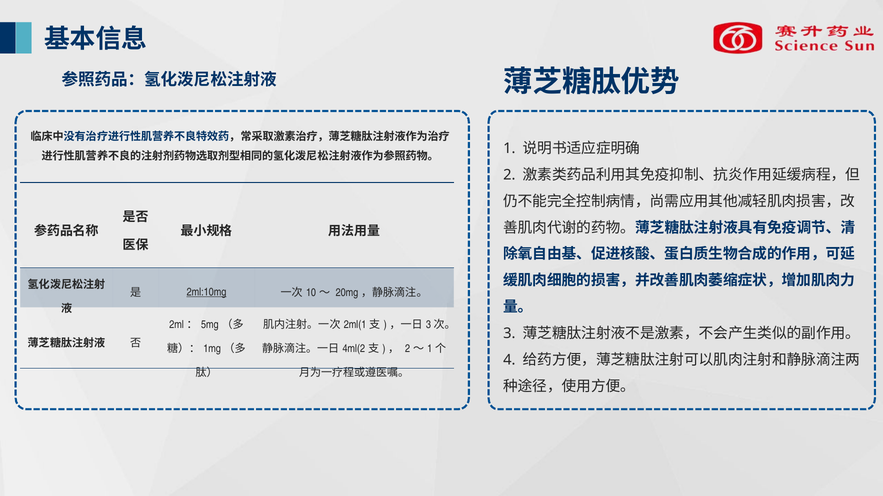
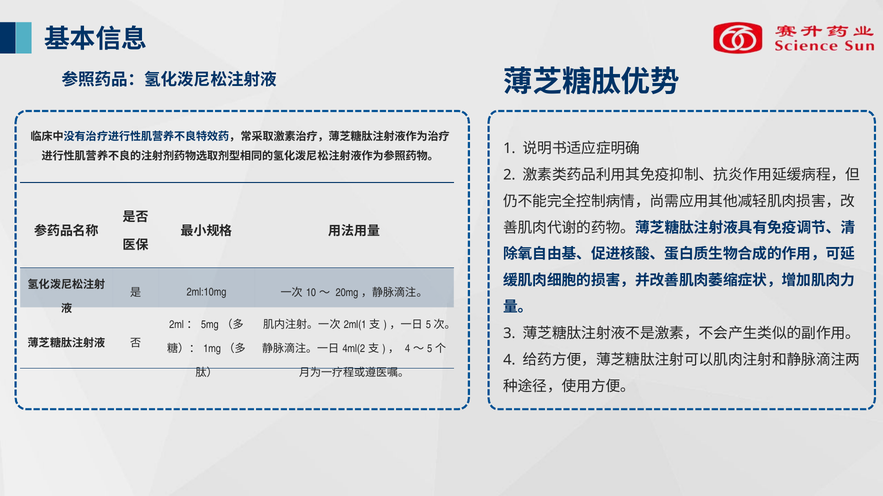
2ml:10mg underline: present -> none (206, 292)
3: 3 -> 5 (428, 325)
2: 2 -> 4 (408, 349)
1: 1 -> 5 (430, 349)
